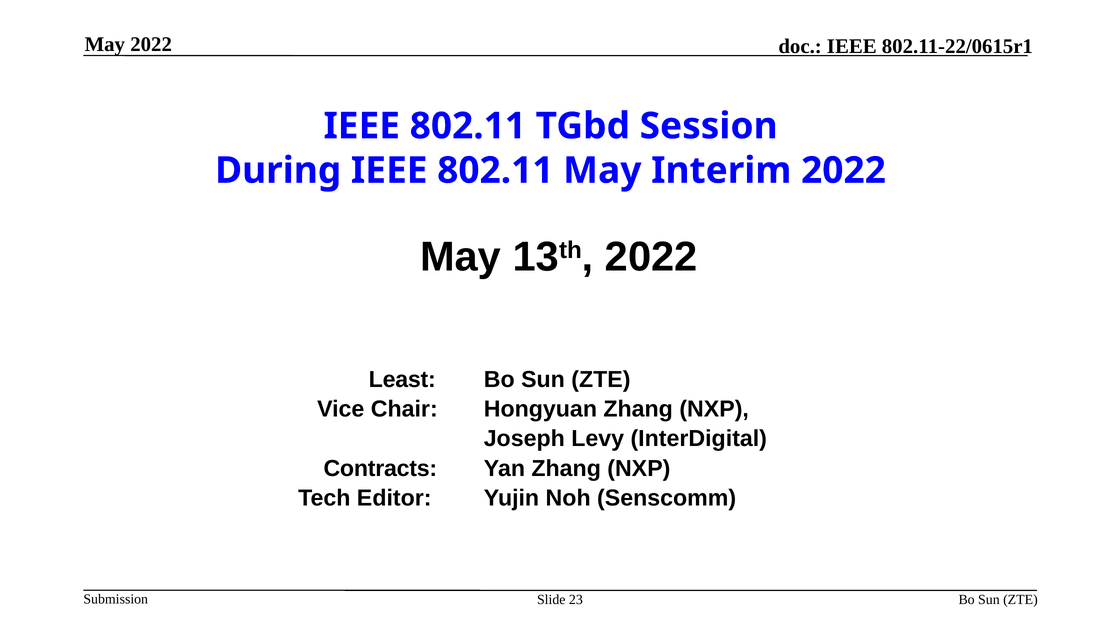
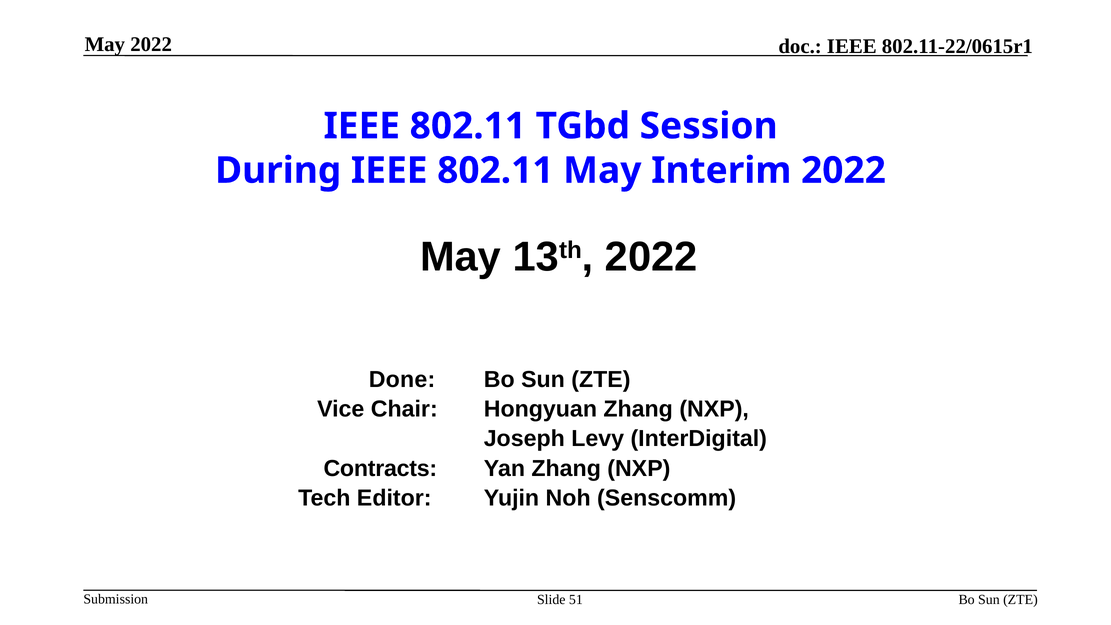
Least: Least -> Done (402, 380)
23: 23 -> 51 (576, 599)
